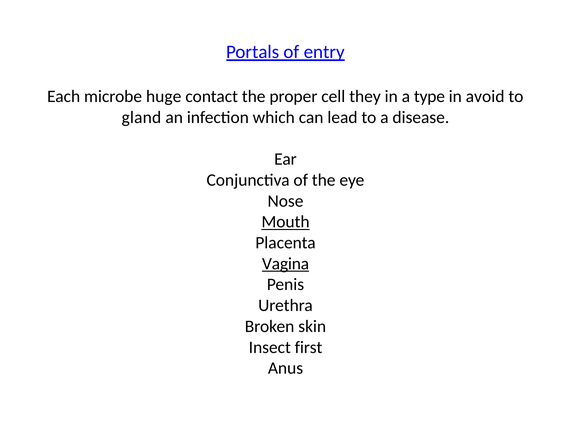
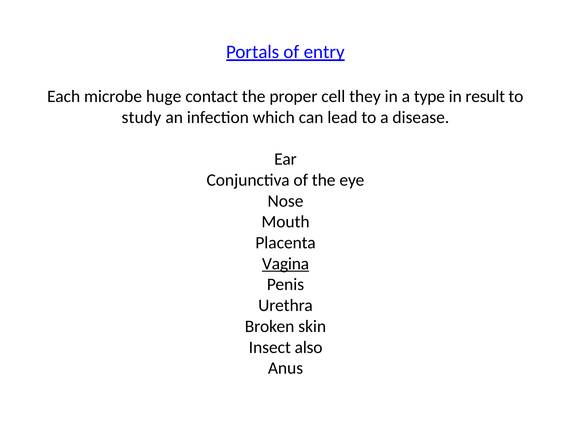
avoid: avoid -> result (485, 97)
gland: gland -> study (141, 117)
Mouth underline: present -> none (286, 222)
first: first -> also (309, 347)
